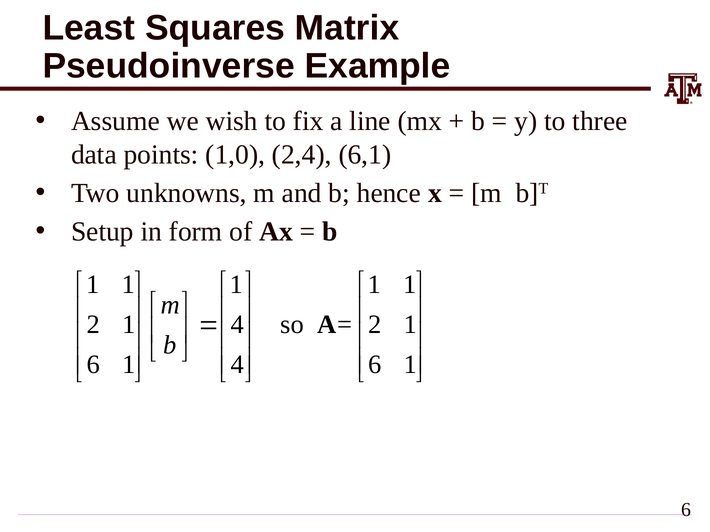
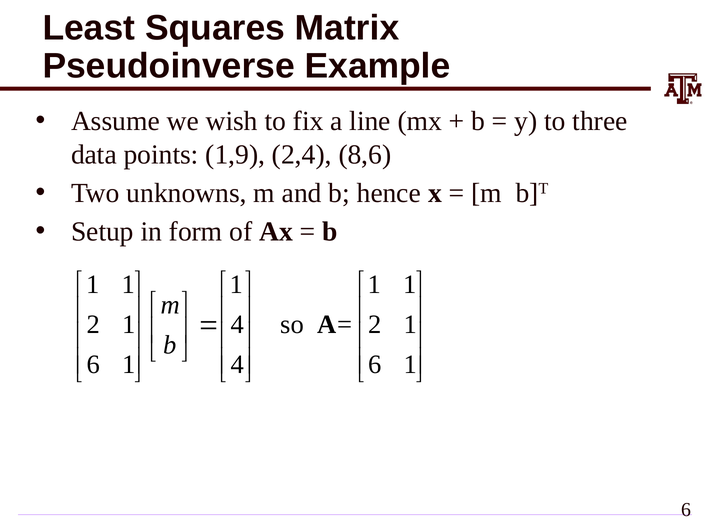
1,0: 1,0 -> 1,9 (235, 155)
6,1: 6,1 -> 8,6 (365, 155)
